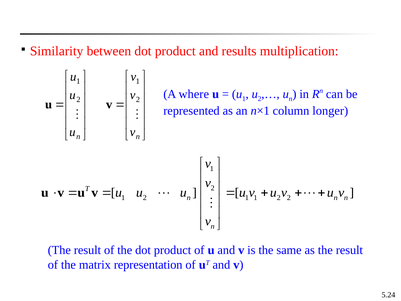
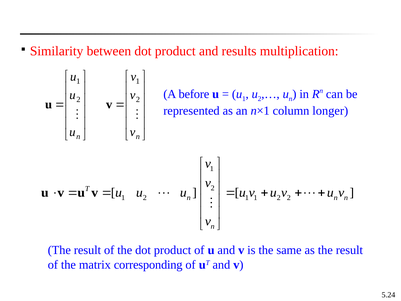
where: where -> before (194, 94)
representation: representation -> corresponding (148, 265)
